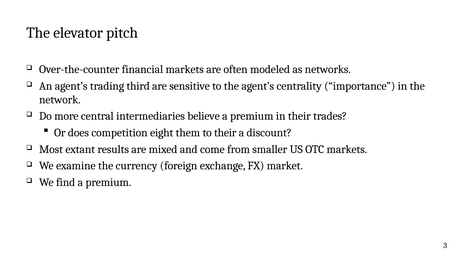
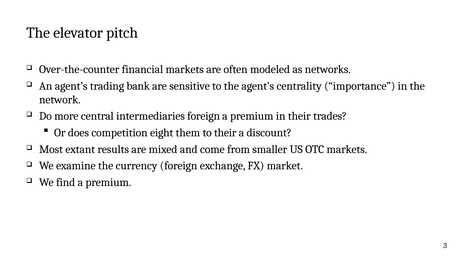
third: third -> bank (138, 86)
intermediaries believe: believe -> foreign (204, 116)
